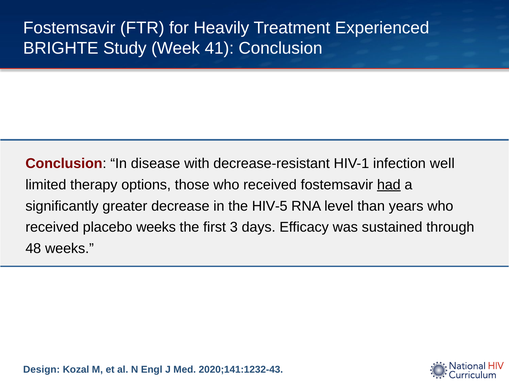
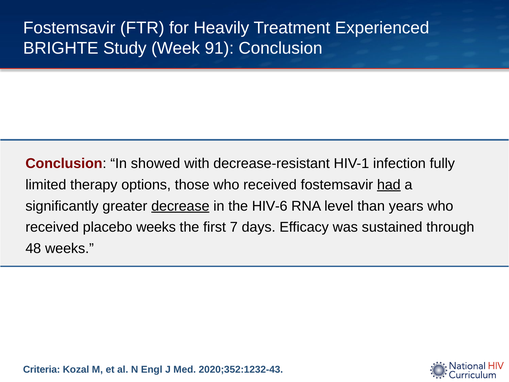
41: 41 -> 91 (219, 48)
disease: disease -> showed (156, 164)
well: well -> fully (442, 164)
decrease underline: none -> present (180, 206)
HIV-5: HIV-5 -> HIV-6 (270, 206)
3: 3 -> 7 (234, 227)
Design: Design -> Criteria (42, 369)
2020;141:1232-43: 2020;141:1232-43 -> 2020;352:1232-43 (241, 369)
